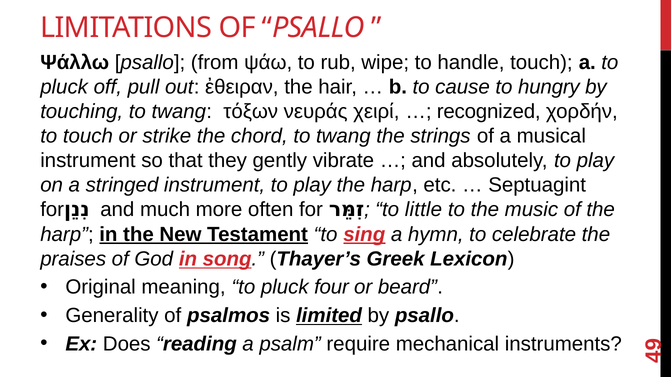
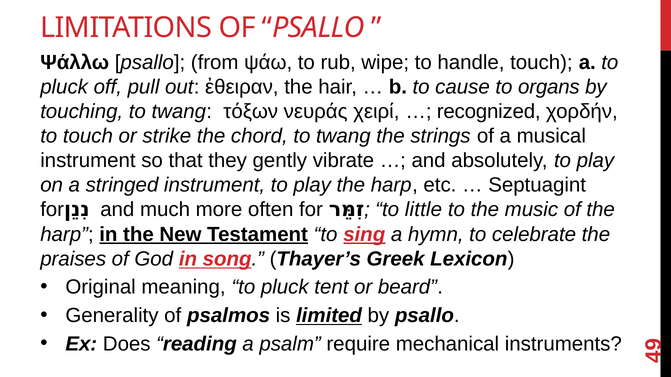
hungry: hungry -> organs (549, 87)
four: four -> tent (331, 287)
